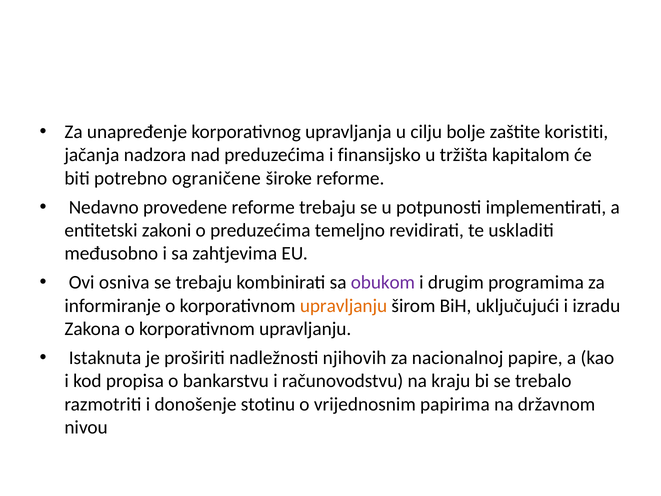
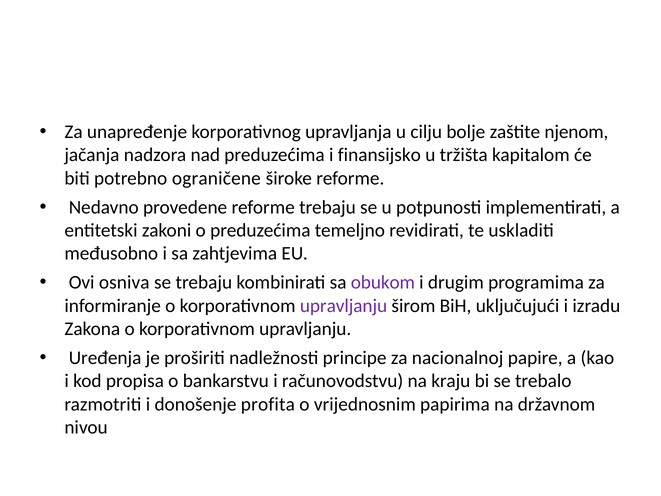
koristiti: koristiti -> njenom (576, 132)
upravljanju colour: orange -> purple (344, 306)
Istaknuta: Istaknuta -> Uređenja (105, 358)
njihovih: njihovih -> principe (355, 358)
stotinu: stotinu -> profita (268, 404)
